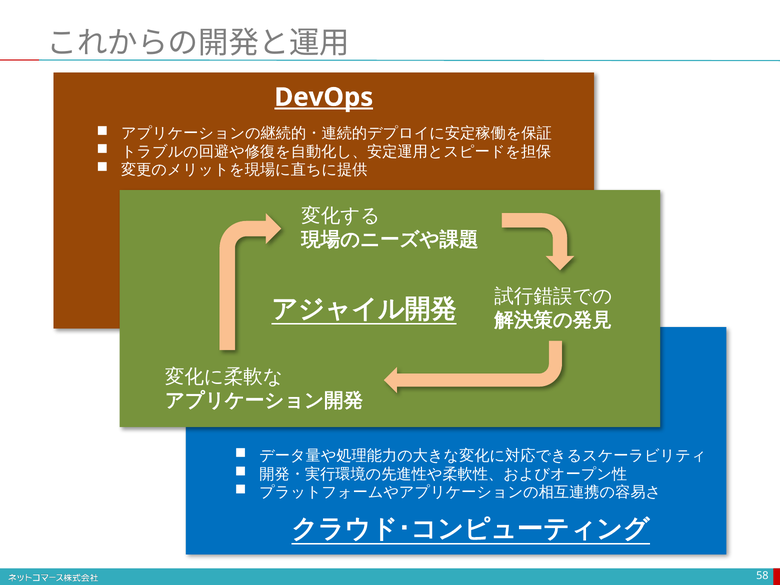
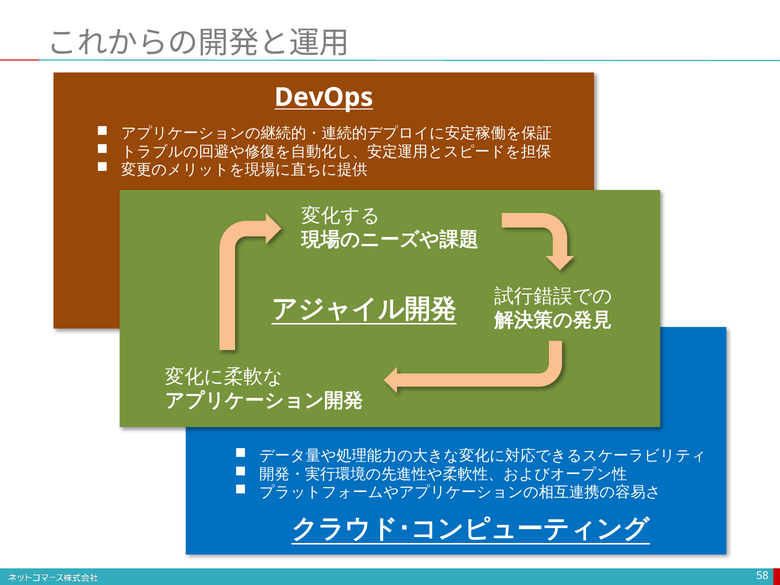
DevOps underline: present -> none (324, 97)
